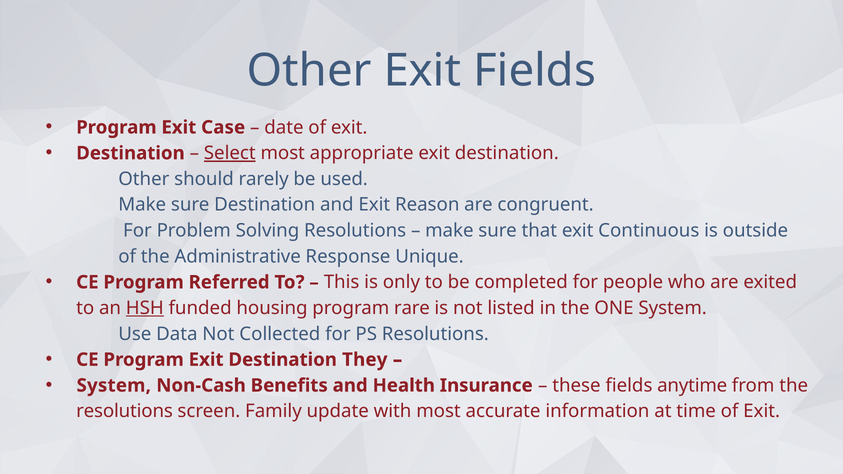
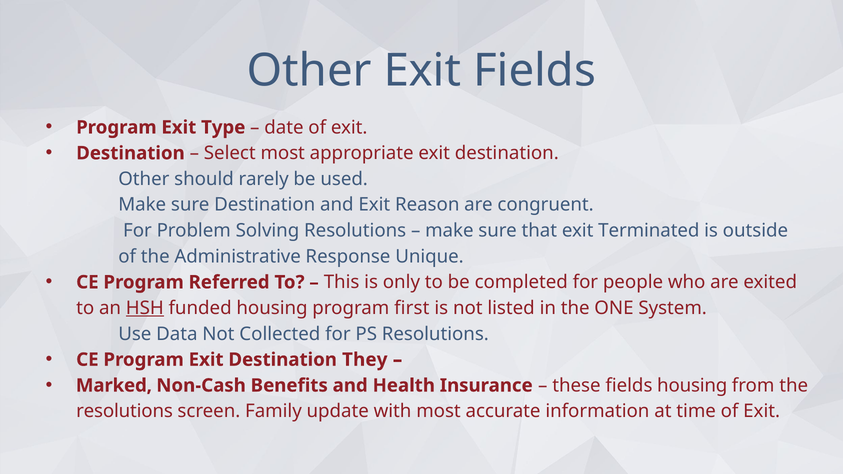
Case: Case -> Type (223, 127)
Select underline: present -> none (230, 153)
Continuous: Continuous -> Terminated (649, 231)
rare: rare -> first (412, 308)
System: System -> Marked (114, 386)
fields anytime: anytime -> housing (692, 386)
